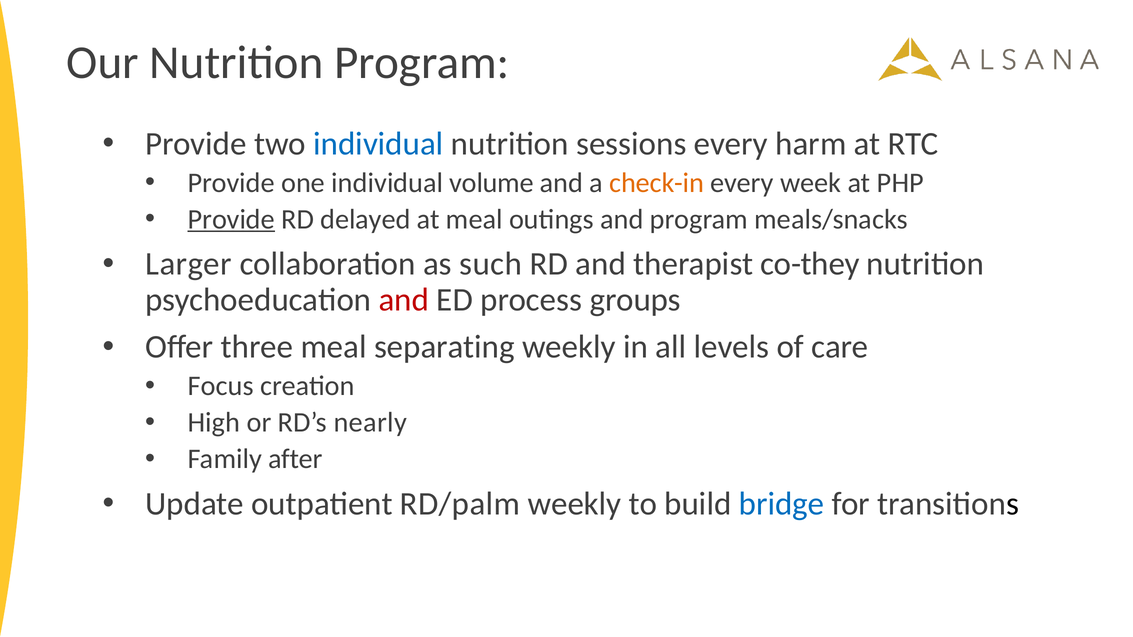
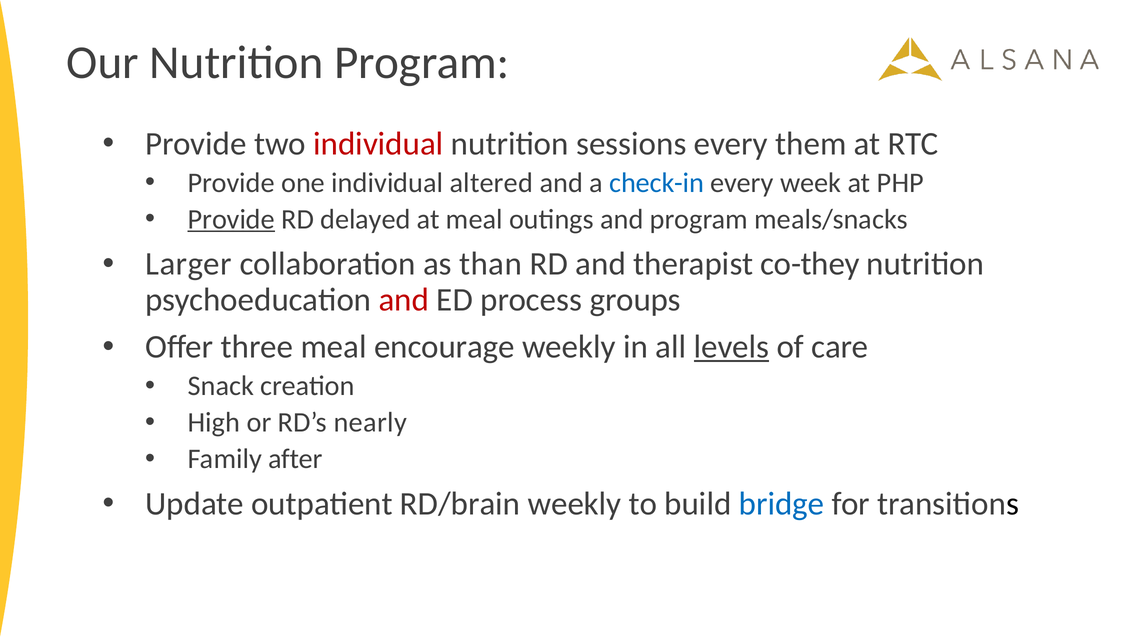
individual colour: blue -> red (378, 144)
harm: harm -> them (811, 144)
volume: volume -> altered (491, 183)
check-in colour: orange -> blue (657, 183)
such: such -> than (491, 264)
separating: separating -> encourage (444, 347)
levels underline: none -> present (731, 347)
Focus: Focus -> Snack (221, 386)
RD/palm: RD/palm -> RD/brain (460, 504)
